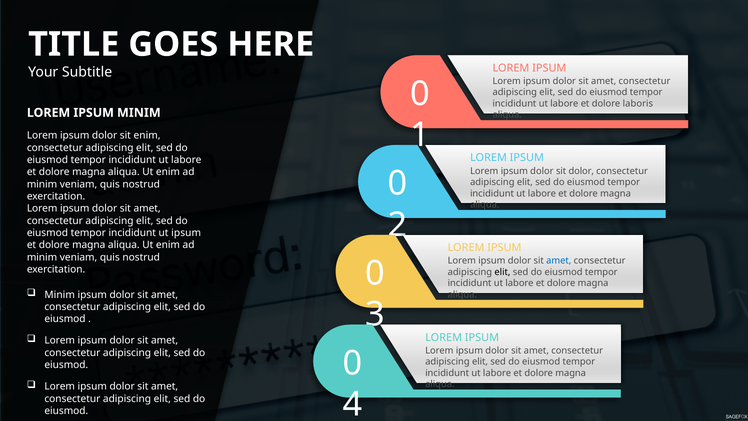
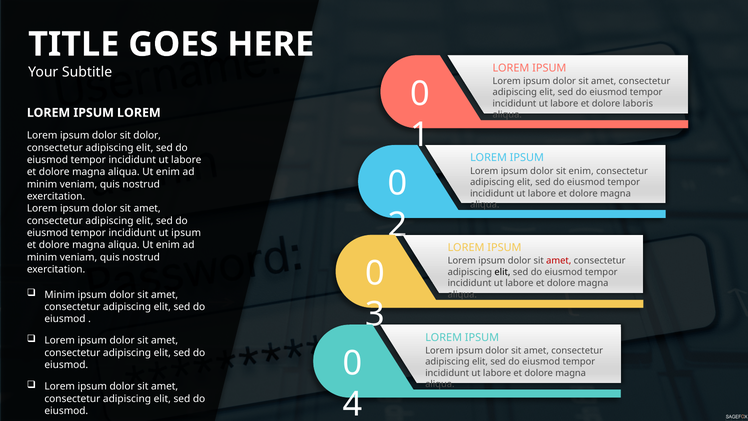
MINIM: MINIM -> LOREM (139, 113)
sit enim: enim -> dolor (147, 135)
sit dolor: dolor -> enim (581, 171)
amet colour: blue -> red (559, 261)
